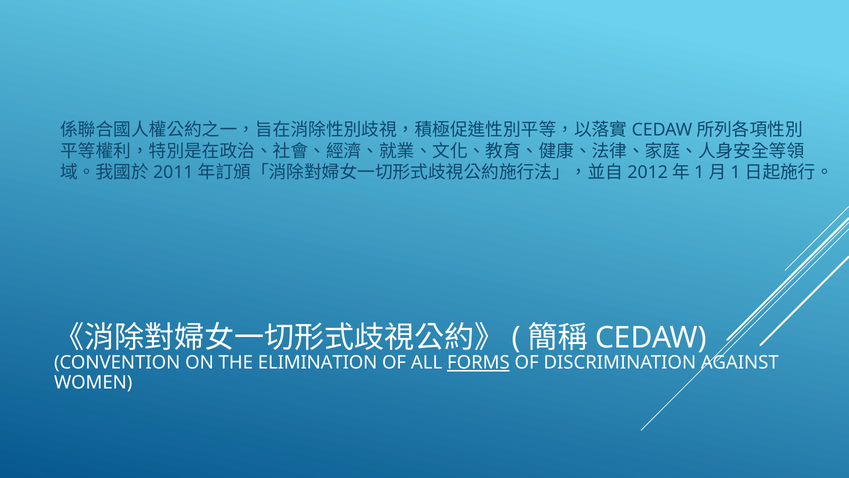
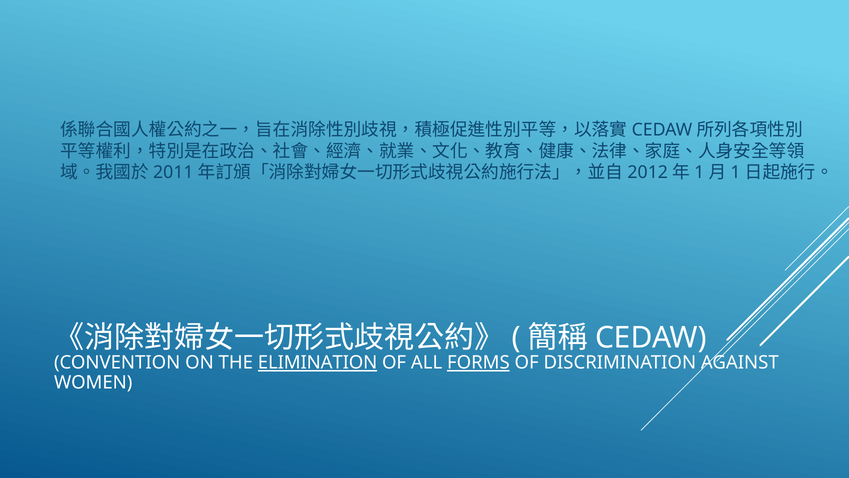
ELIMINATION underline: none -> present (318, 362)
